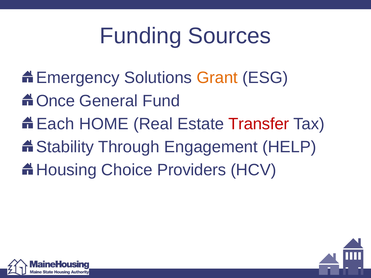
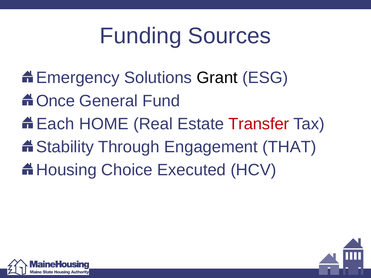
Grant colour: orange -> black (217, 78)
HELP: HELP -> THAT (289, 147)
Providers: Providers -> Executed (192, 170)
